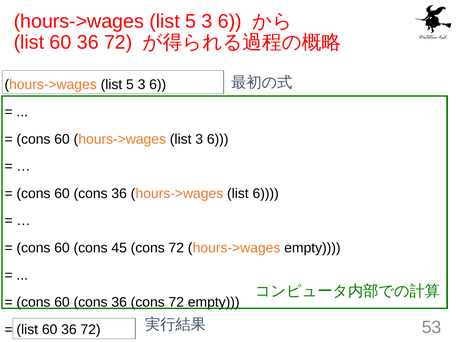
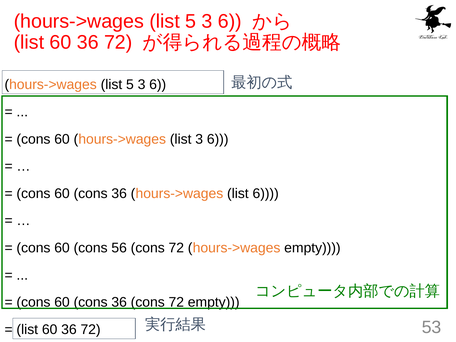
45: 45 -> 56 (119, 248)
